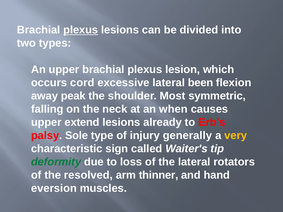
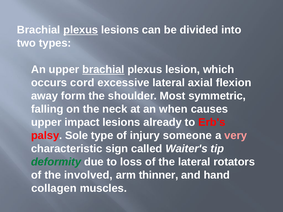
brachial underline: none -> present (103, 70)
been: been -> axial (200, 83)
peak: peak -> form (73, 96)
extend: extend -> impact (82, 122)
generally: generally -> someone (187, 136)
very colour: yellow -> pink (236, 136)
resolved: resolved -> involved (88, 175)
eversion: eversion -> collagen (54, 189)
